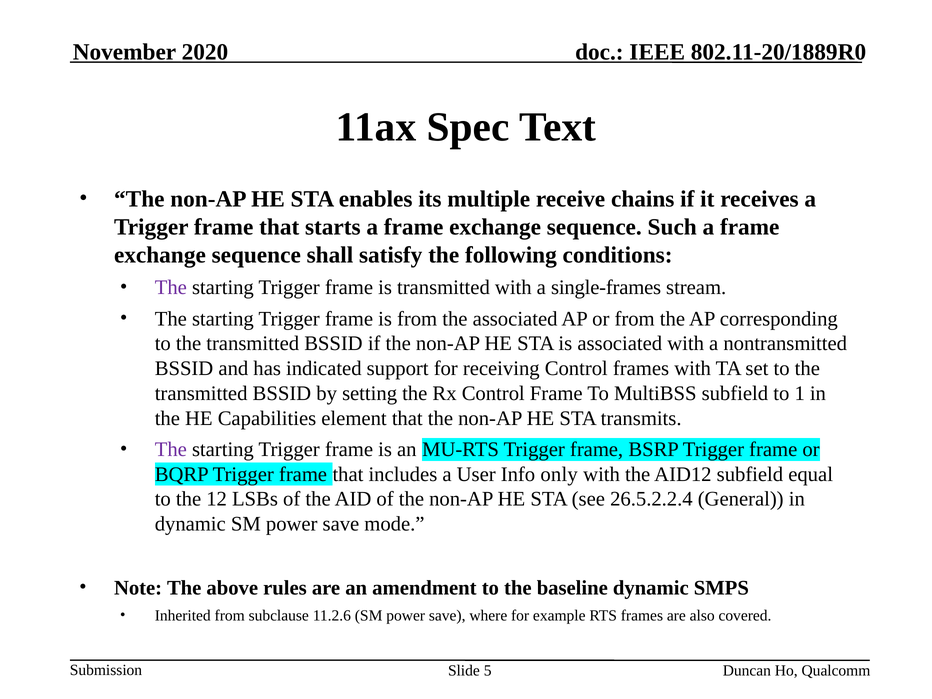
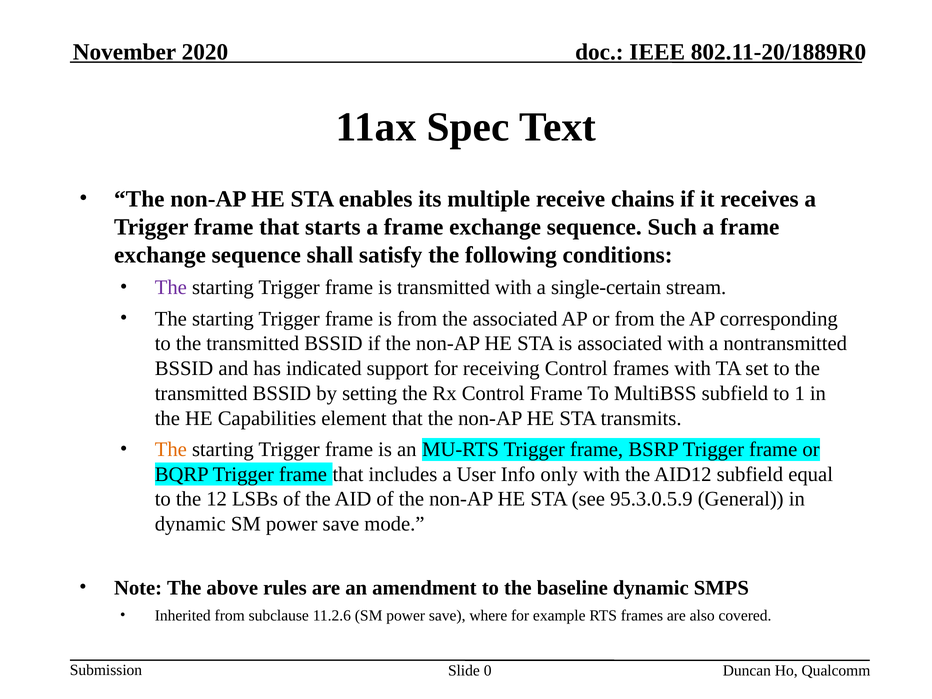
single-frames: single-frames -> single-certain (606, 288)
The colour: purple -> orange (171, 449)
26.5.2.2.4: 26.5.2.2.4 -> 95.3.0.5.9 (651, 499)
5: 5 -> 0 (488, 670)
